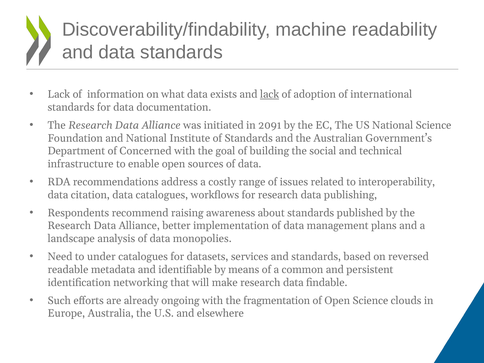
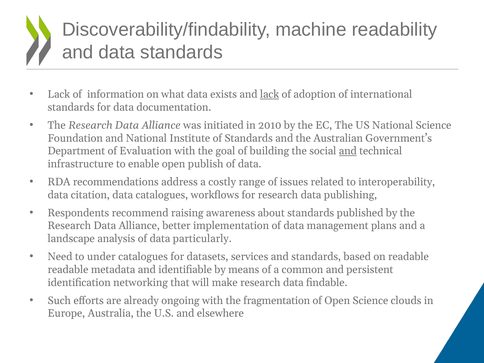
2091: 2091 -> 2010 (270, 125)
Concerned: Concerned -> Evaluation (146, 151)
and underline: none -> present (348, 151)
sources: sources -> publish (206, 164)
monopolies: monopolies -> particularly (202, 239)
on reversed: reversed -> readable (408, 257)
